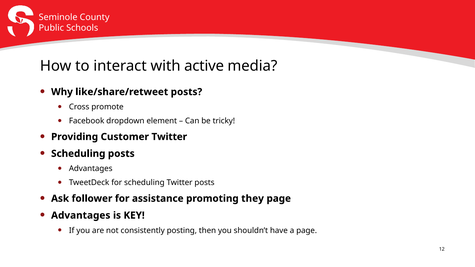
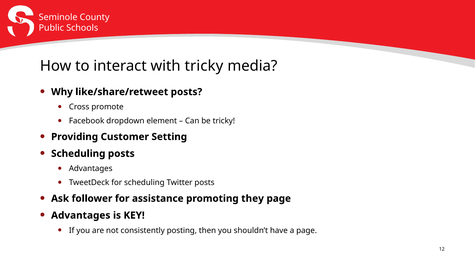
with active: active -> tricky (204, 66)
Customer Twitter: Twitter -> Setting (169, 137)
